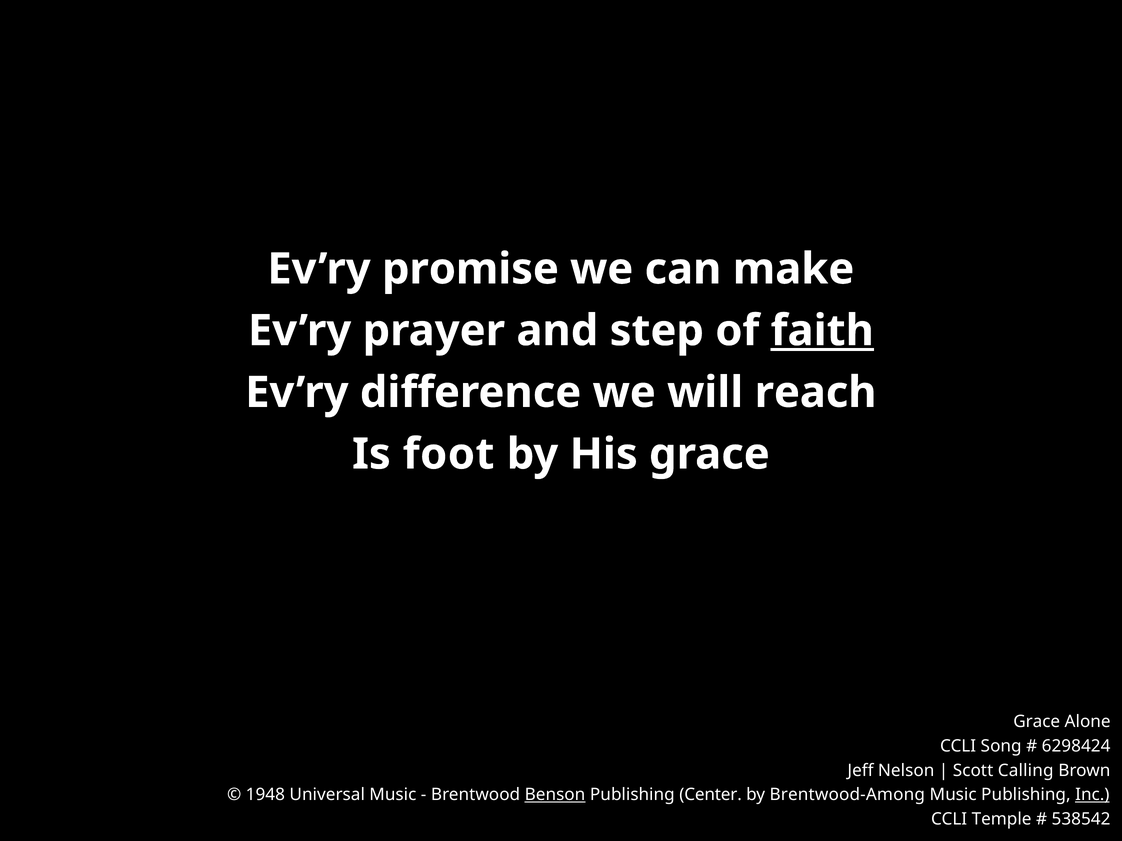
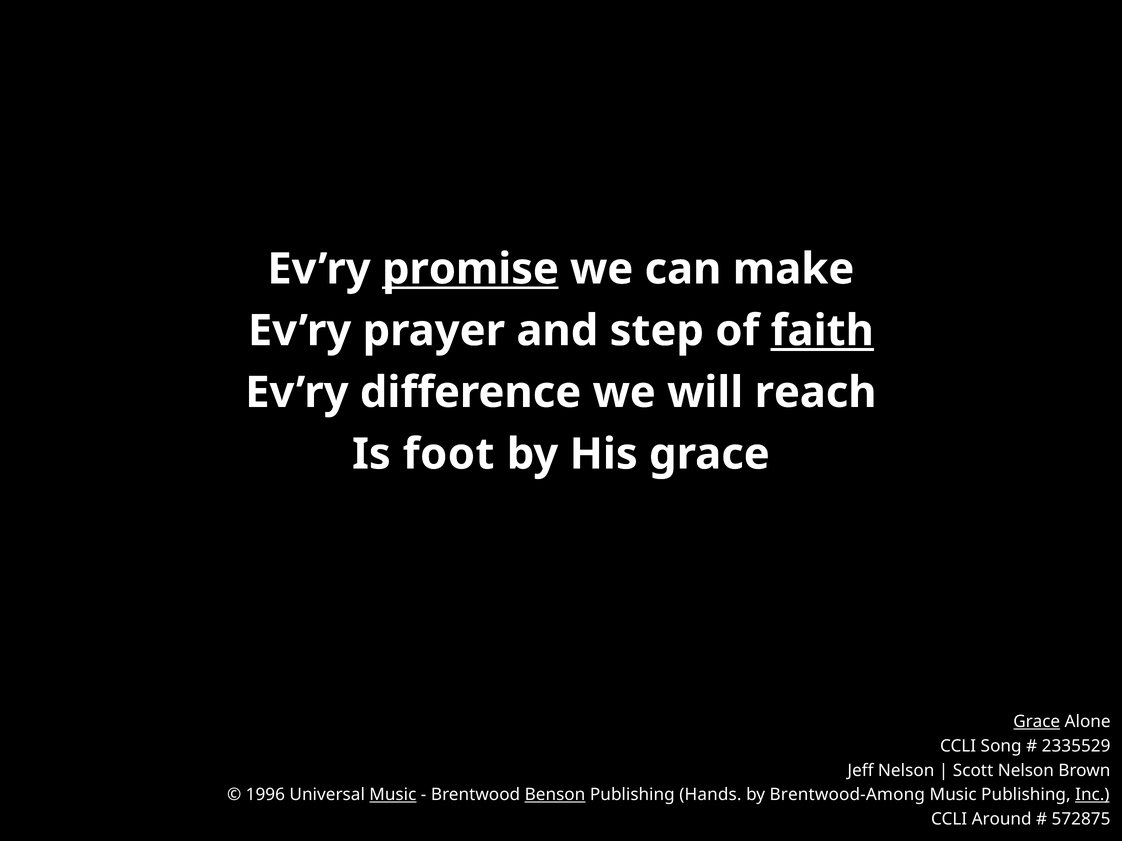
promise underline: none -> present (470, 269)
Grace underline: none -> present (1037, 722)
6298424: 6298424 -> 2335529 (1076, 747)
Scott Calling: Calling -> Nelson (1026, 771)
1948: 1948 -> 1996 (265, 795)
Music underline: none -> present (393, 795)
Center: Center -> Hands (710, 795)
Temple: Temple -> Around (1002, 820)
538542: 538542 -> 572875 (1081, 820)
